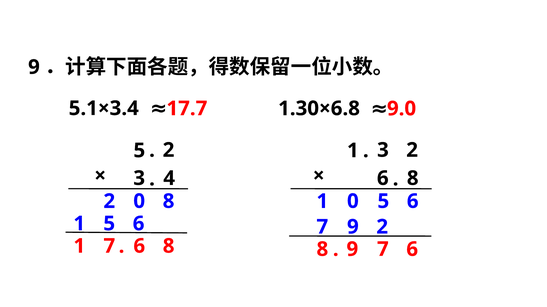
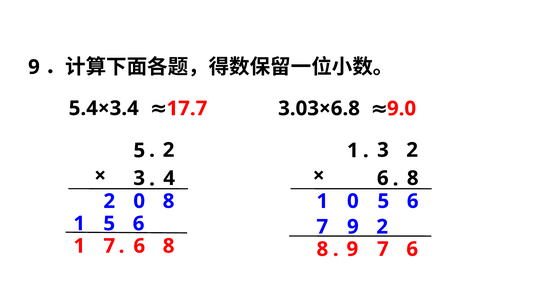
5.1×3.4: 5.1×3.4 -> 5.4×3.4 (104, 109)
1.30×6.8: 1.30×6.8 -> 3.03×6.8 (319, 109)
